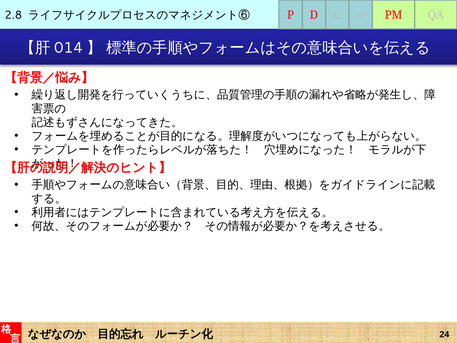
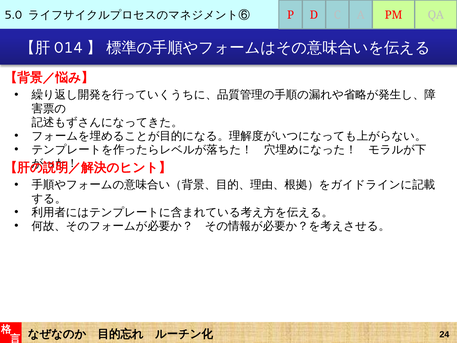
2.8: 2.8 -> 5.0 (13, 15)
